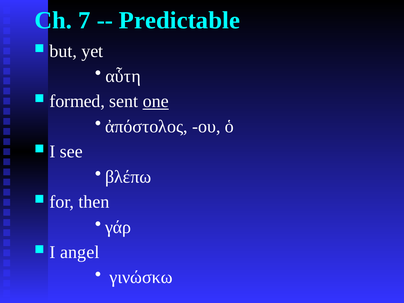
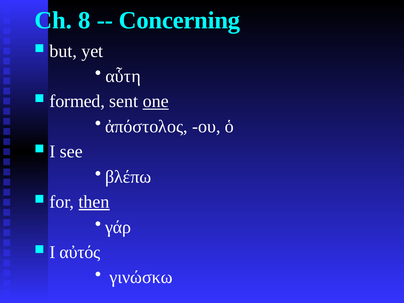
7: 7 -> 8 (84, 20)
Predictable: Predictable -> Concerning (180, 20)
then underline: none -> present (94, 202)
angel: angel -> αὐτός (80, 252)
